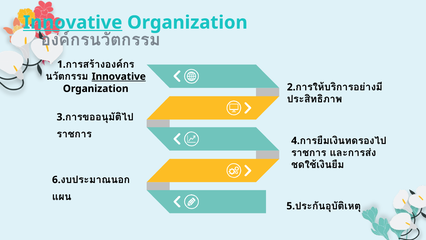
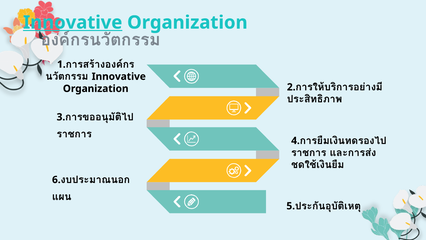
Innovative underline: present -> none (119, 76)
